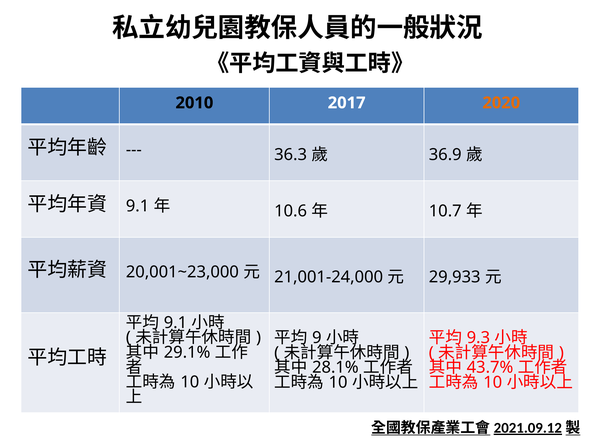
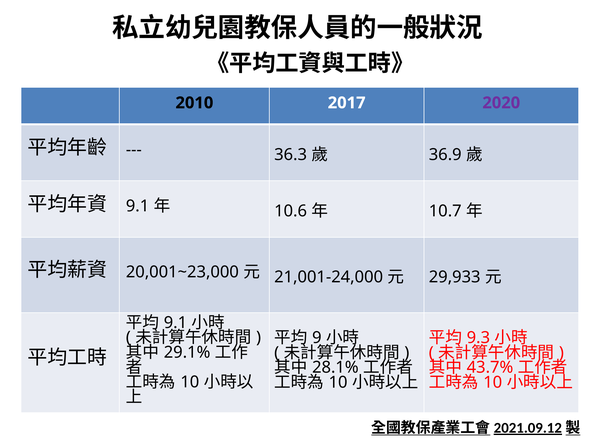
2020 colour: orange -> purple (501, 103)
